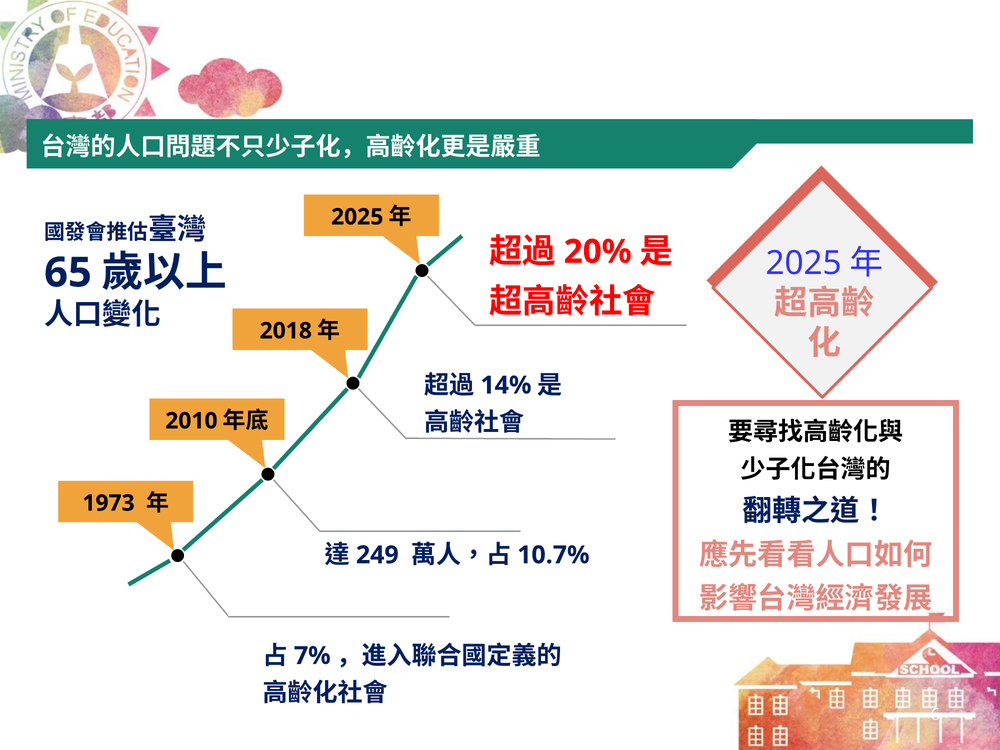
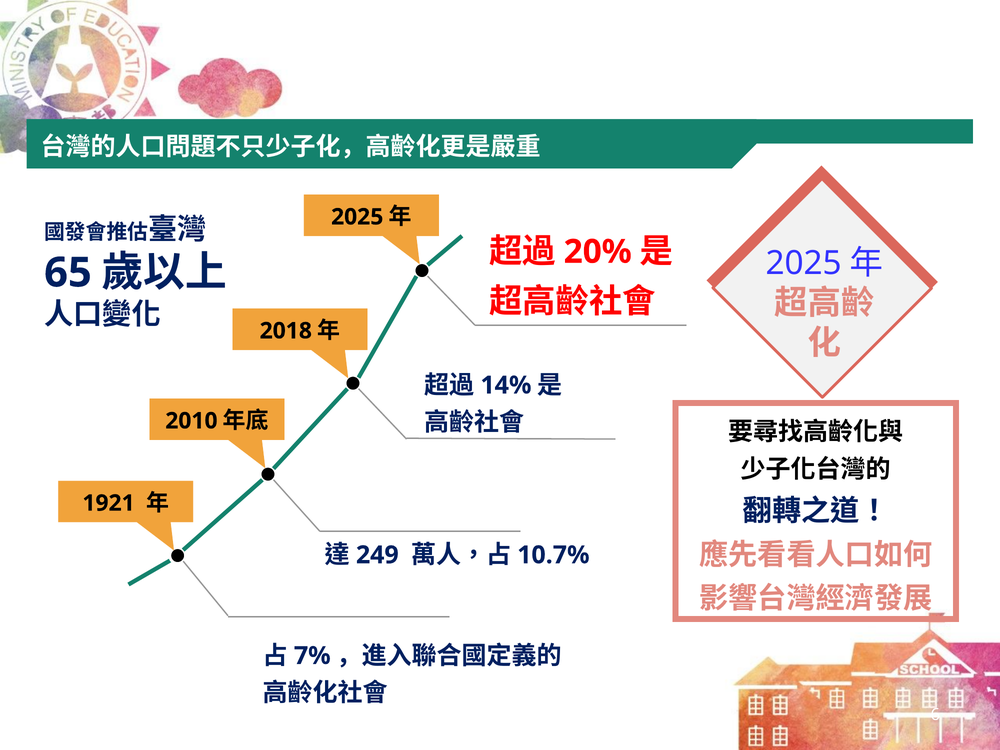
1973: 1973 -> 1921 (109, 503)
